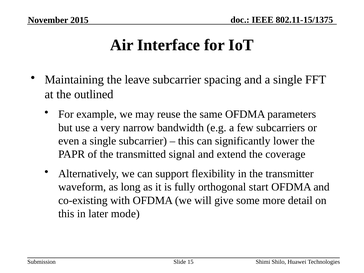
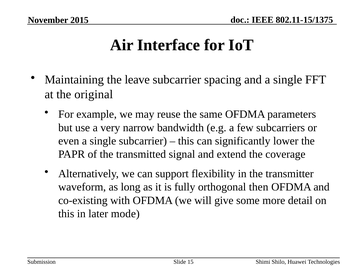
outlined: outlined -> original (94, 94)
start: start -> then (259, 187)
